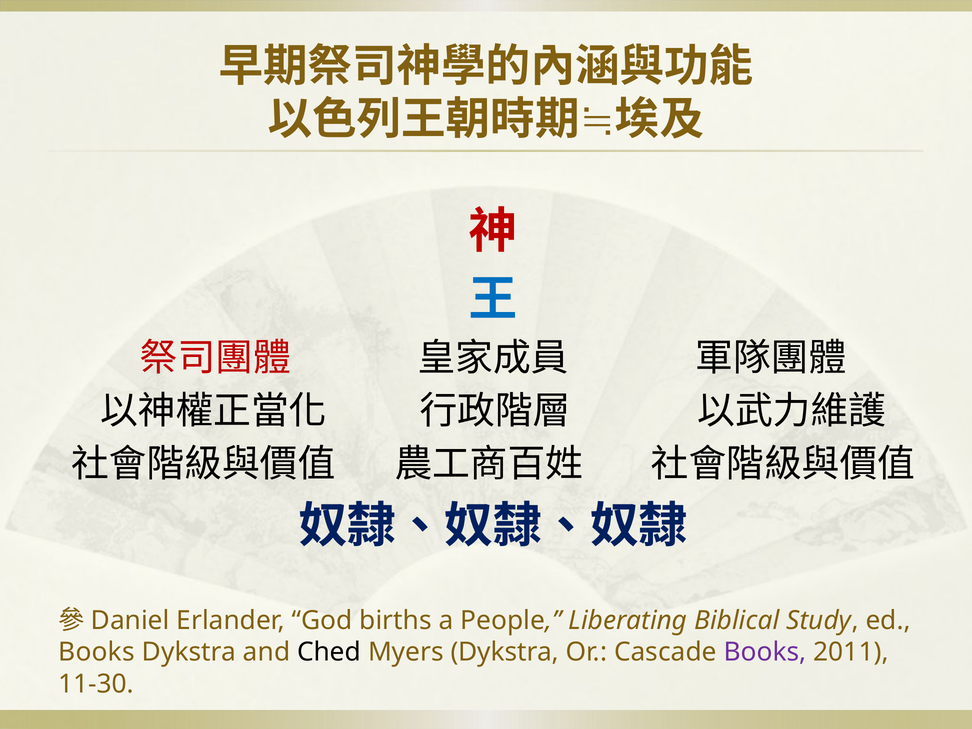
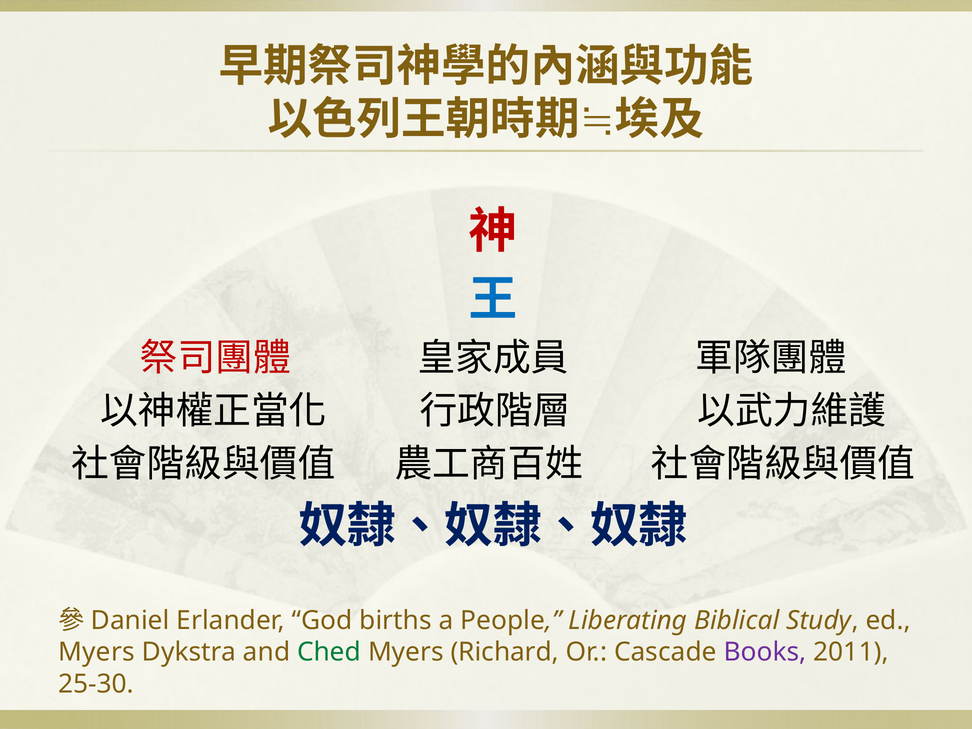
Books: Books -> Myers (96, 652)
Ched colour: black -> green (329, 652)
Myers Dykstra: Dykstra -> Richard (505, 652)
11-30: 11-30 -> 25-30 (96, 684)
